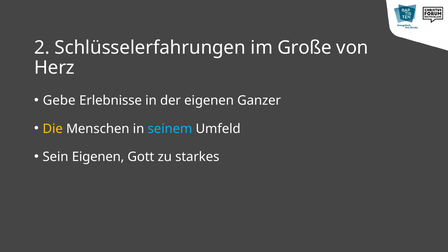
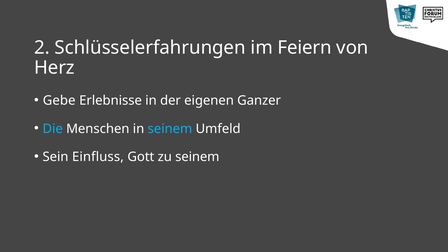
Große: Große -> Feiern (305, 48)
Die colour: yellow -> light blue (53, 129)
Sein Eigenen: Eigenen -> Einfluss (98, 157)
zu starkes: starkes -> seinem (197, 157)
